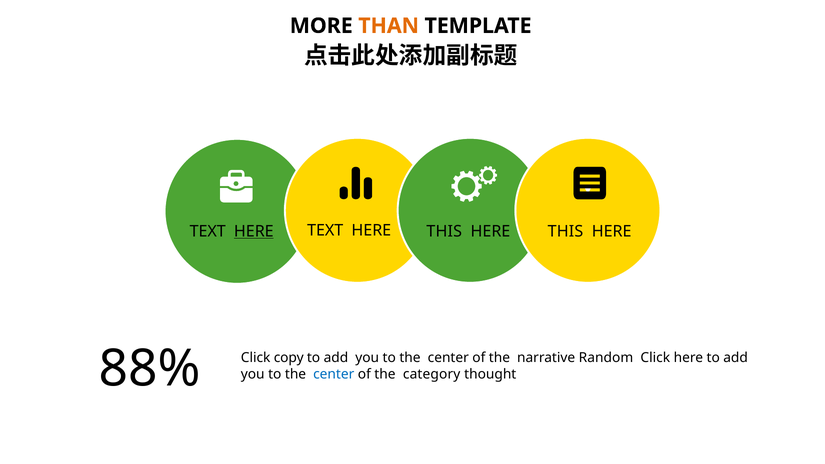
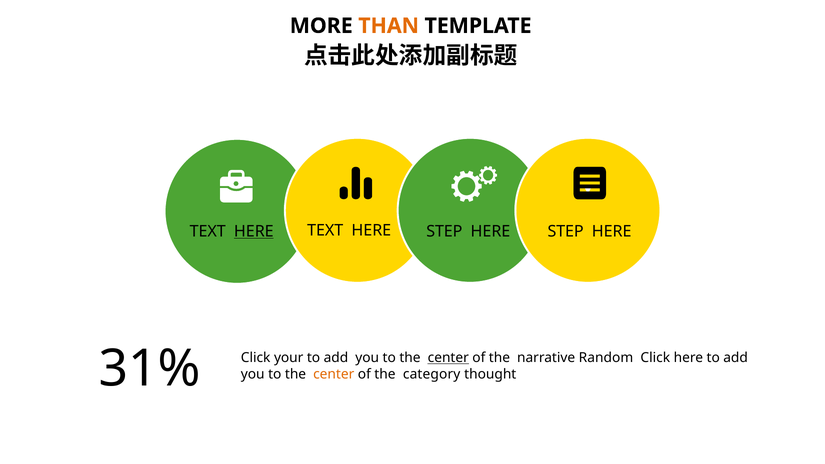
TEXT HERE THIS: THIS -> STEP (444, 231)
THIS: THIS -> STEP (566, 231)
88%: 88% -> 31% (150, 369)
copy: copy -> your (289, 358)
center underline: none -> present (448, 358)
center colour: blue -> orange (334, 374)
